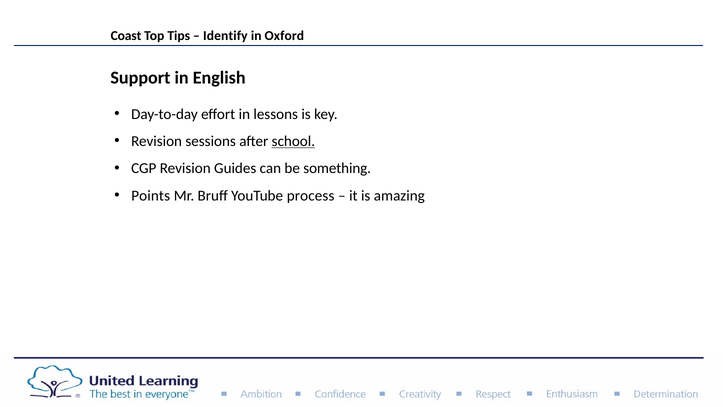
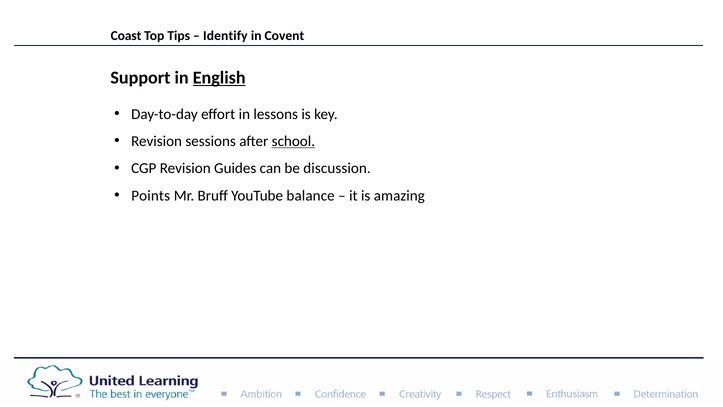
Oxford: Oxford -> Covent (284, 36)
English underline: none -> present (219, 78)
something: something -> discussion (337, 168)
process: process -> balance (311, 195)
